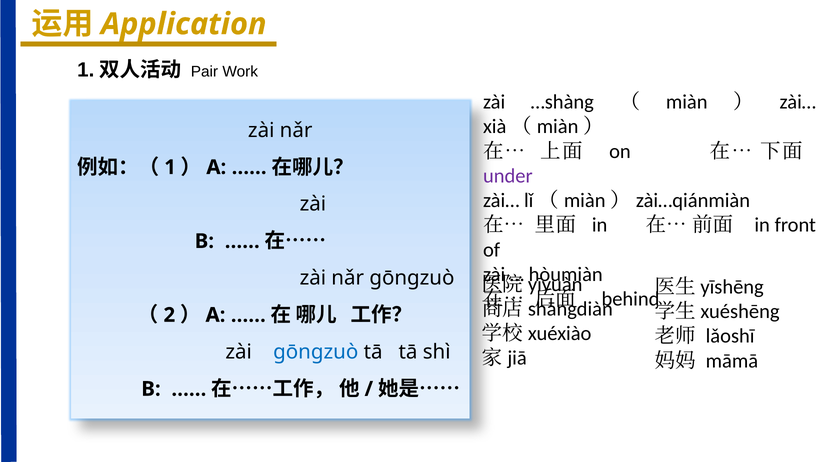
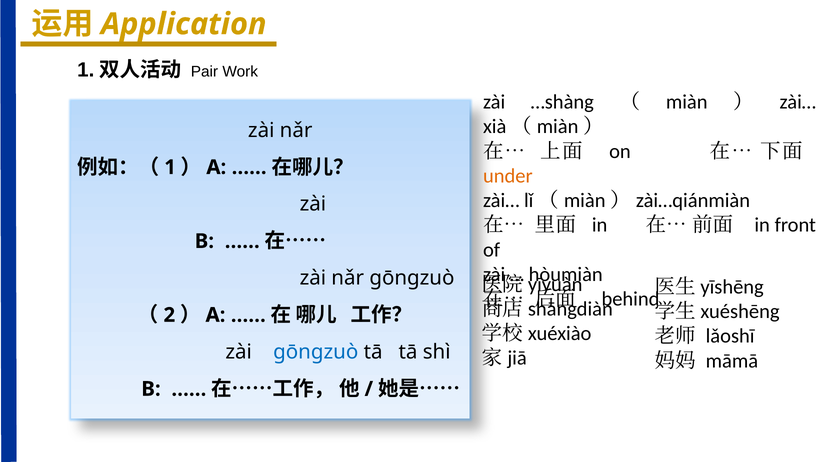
under colour: purple -> orange (508, 176)
